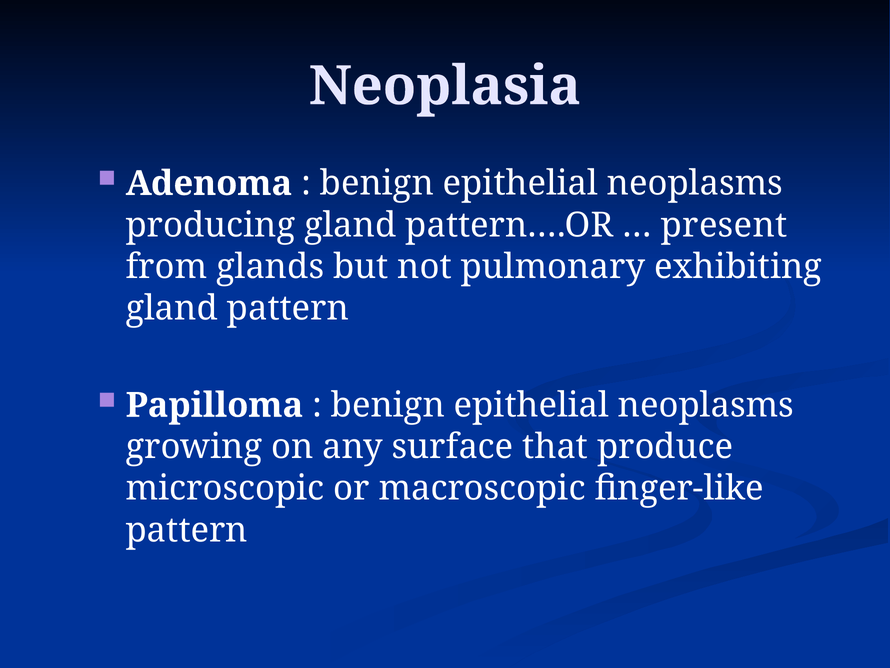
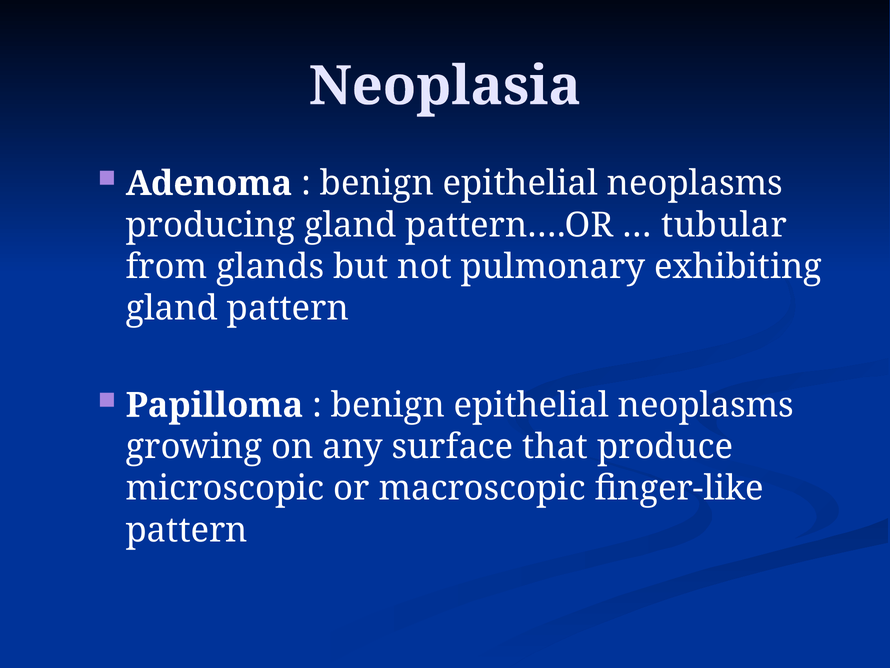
present: present -> tubular (724, 225)
